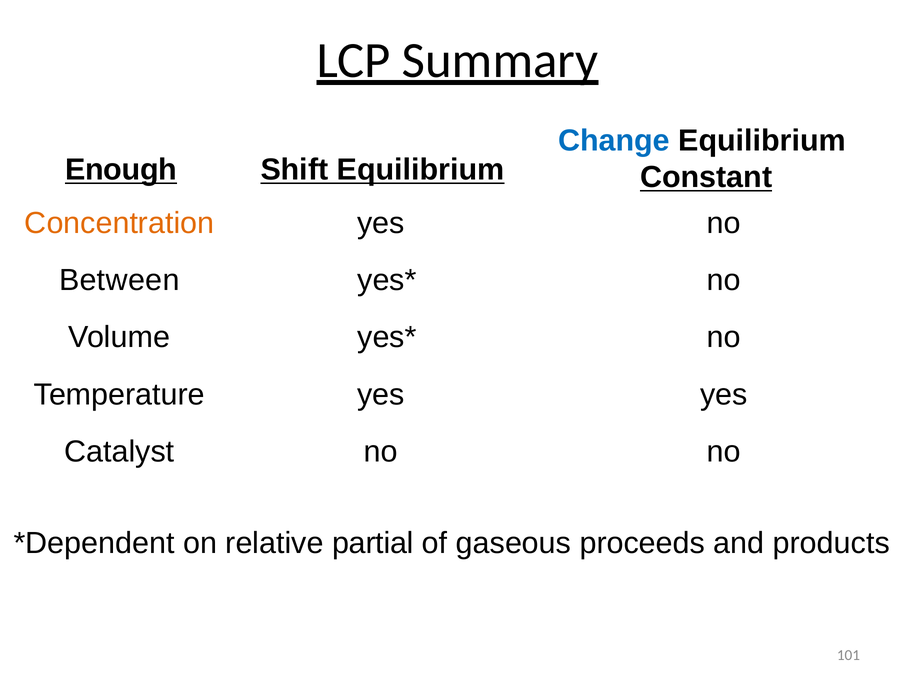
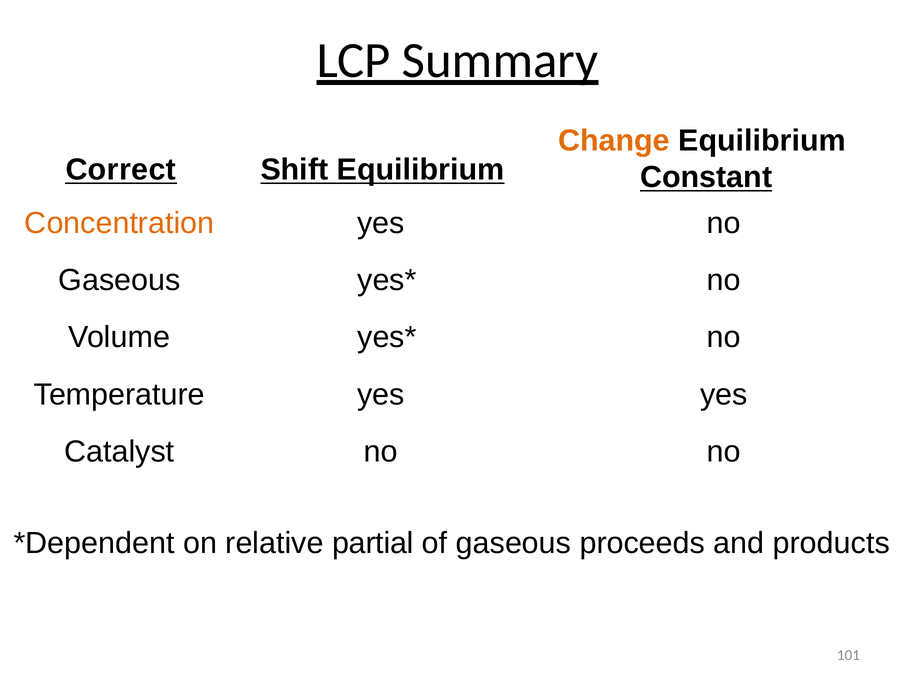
Change colour: blue -> orange (614, 141)
Enough: Enough -> Correct (121, 170)
Between: Between -> Gaseous (119, 280)
